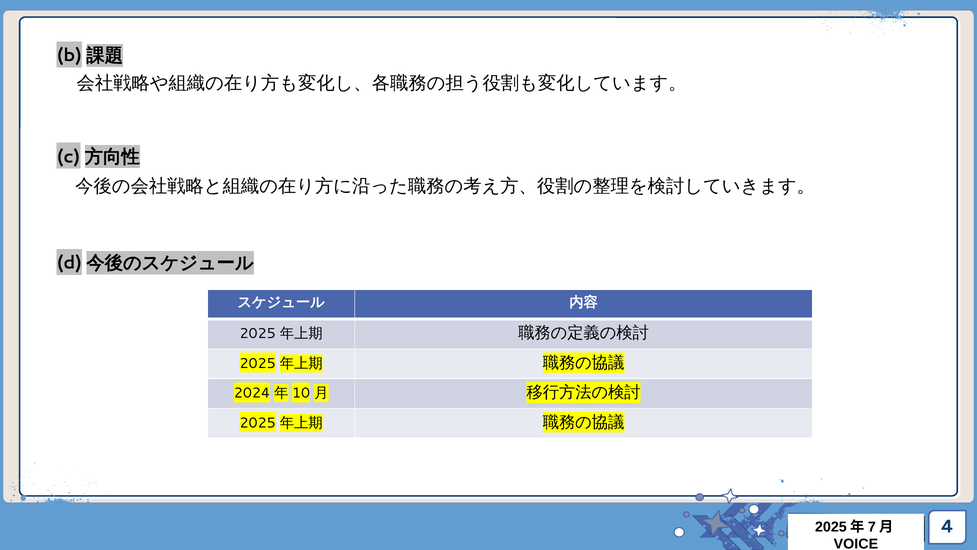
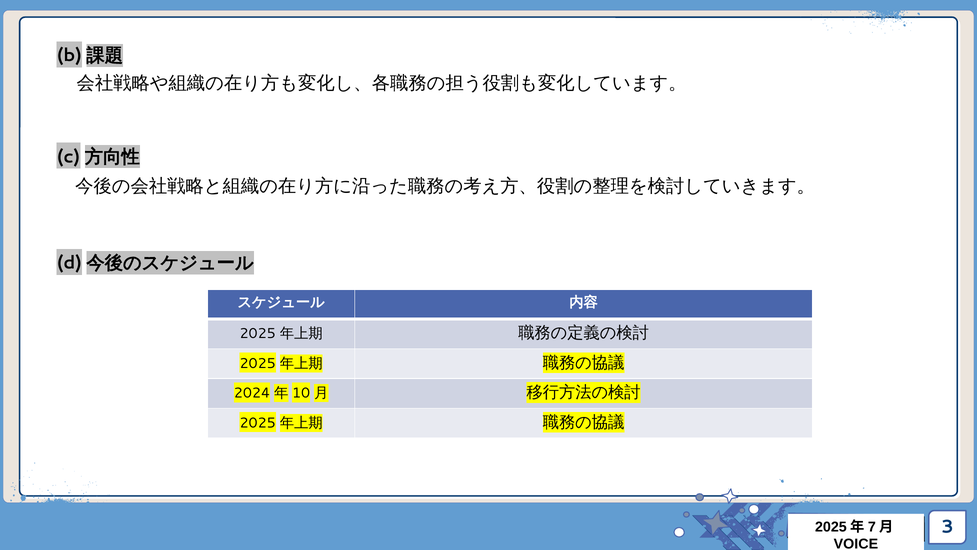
4: 4 -> 3 (947, 526)
